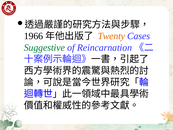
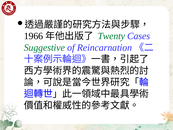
Twenty colour: orange -> green (111, 36)
